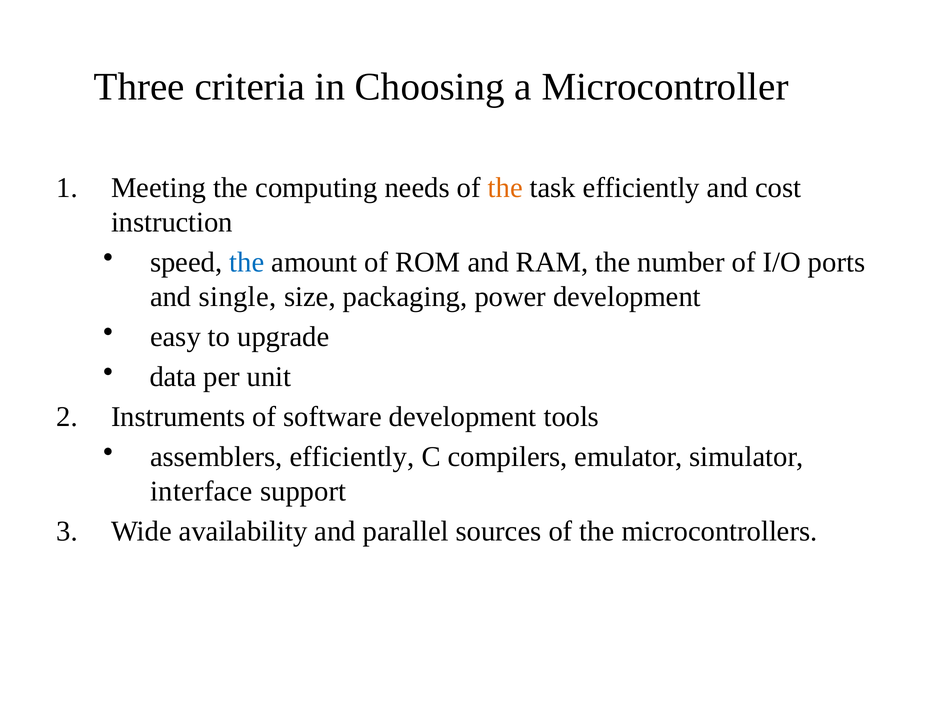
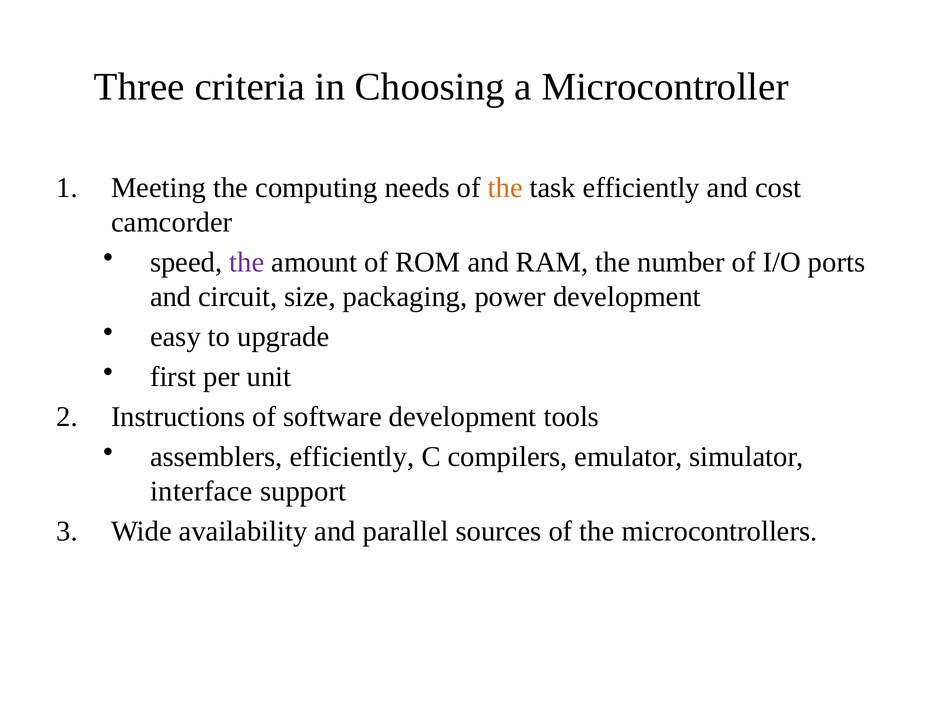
instruction: instruction -> camcorder (172, 222)
the colour: blue -> purple (247, 263)
single: single -> circuit (238, 297)
data: data -> first (173, 377)
Instruments: Instruments -> Instructions (178, 417)
